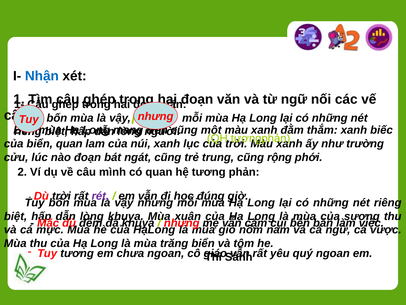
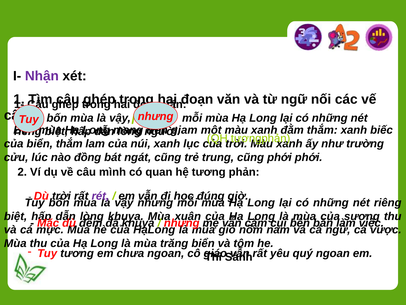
Nhận colour: blue -> purple (42, 76)
cũng: cũng -> giam (184, 130)
biển quan: quan -> thắm (69, 144)
nào đoạn: đoạn -> đồng (88, 157)
cũng rộng: rộng -> phới (279, 157)
